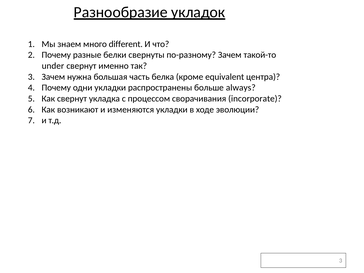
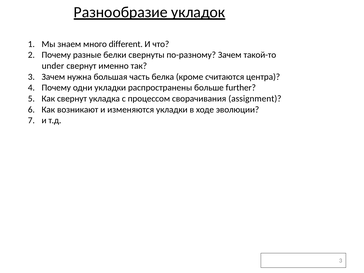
equivalent: equivalent -> считаются (225, 77)
always: always -> further (241, 88)
incorporate: incorporate -> assignment (255, 99)
